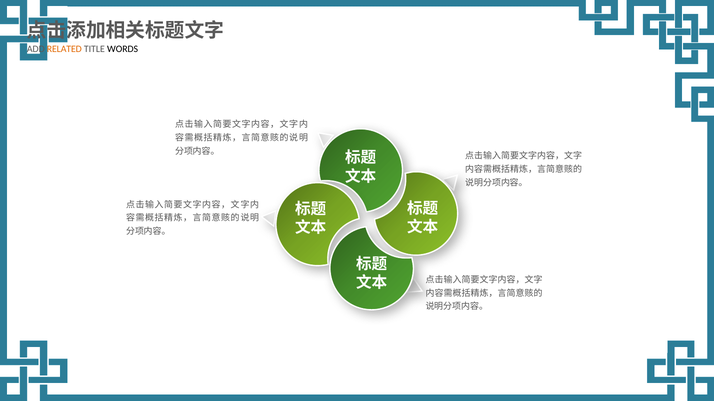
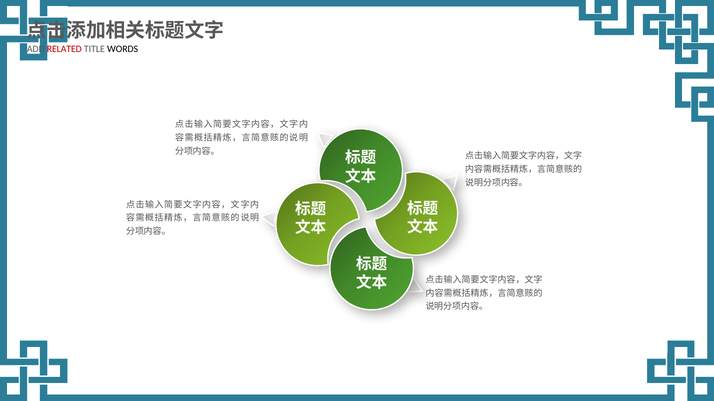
RELATED colour: orange -> red (64, 49)
